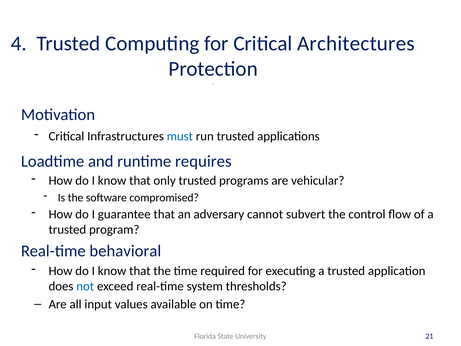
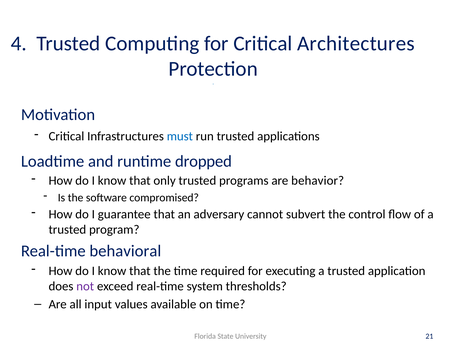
requires: requires -> dropped (203, 161)
vehicular: vehicular -> behavior (318, 181)
not colour: blue -> purple (85, 286)
